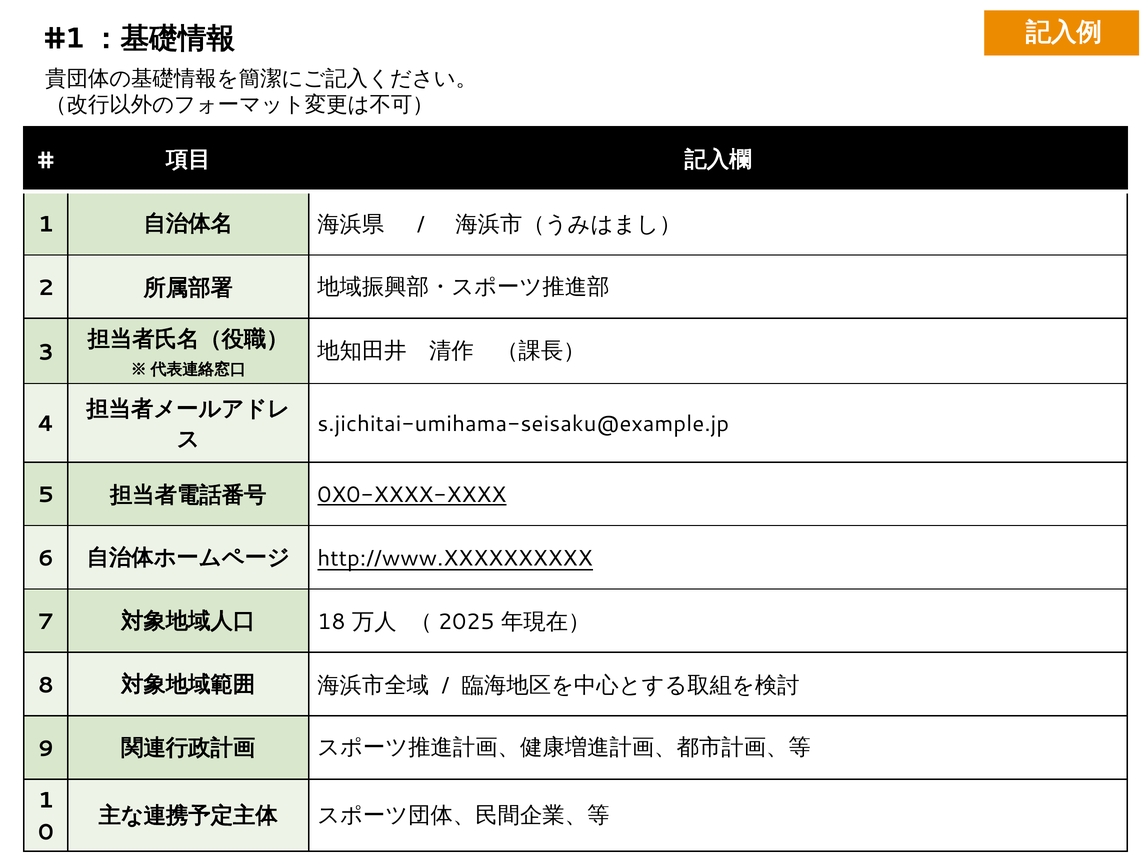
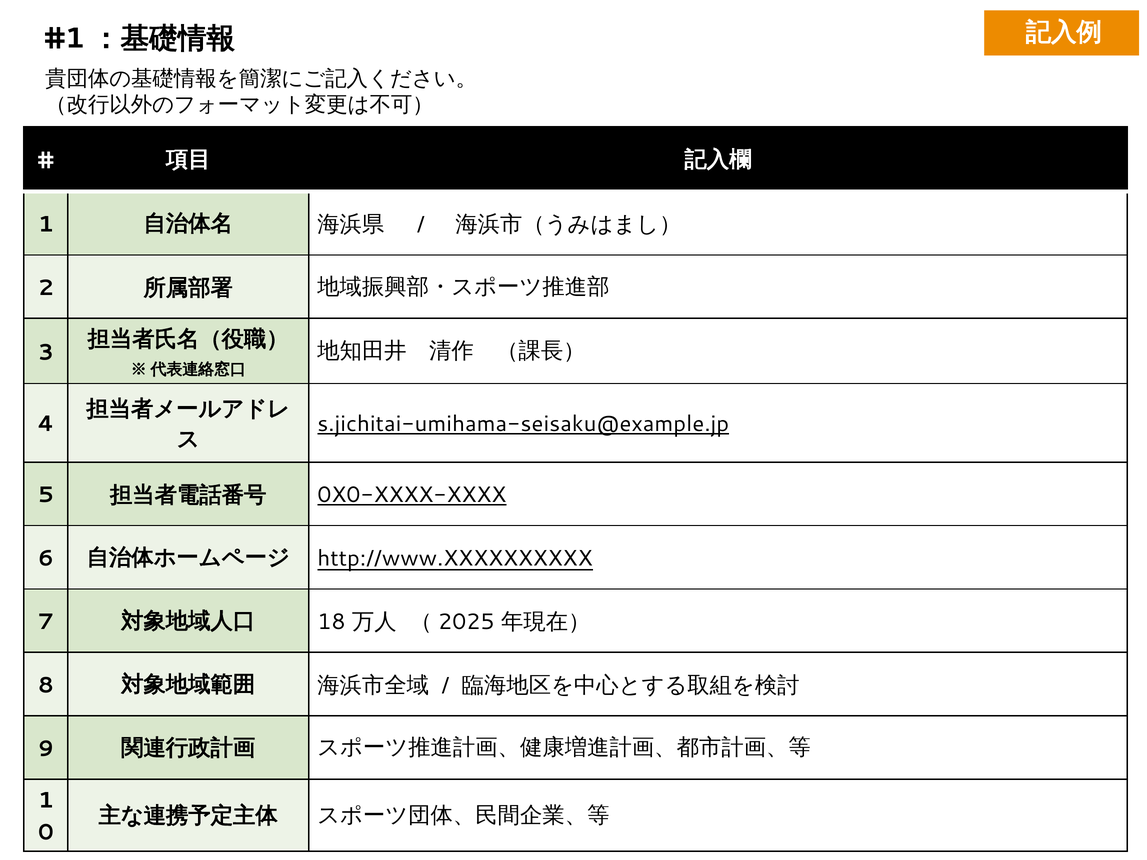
s.jichitai-umihama-seisaku@example.jp underline: none -> present (523, 424)
